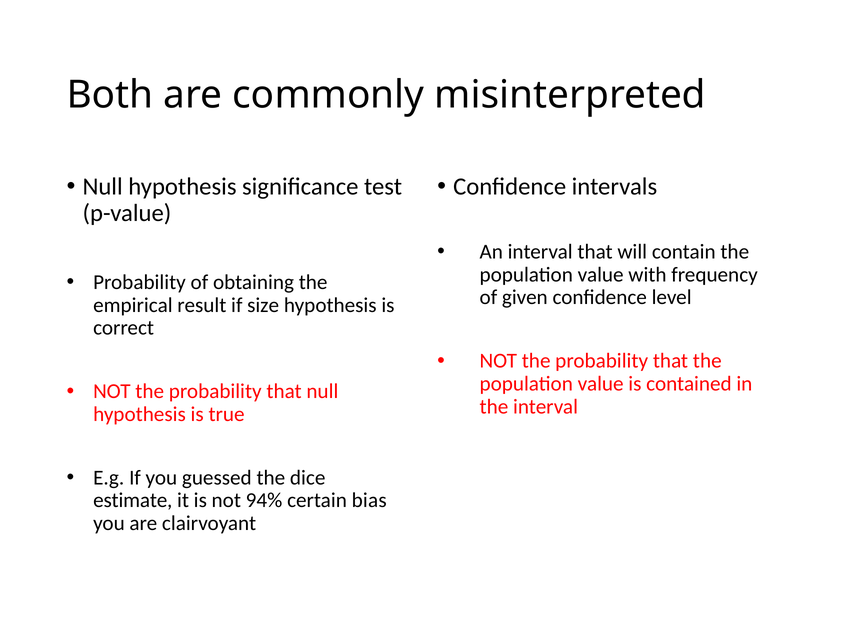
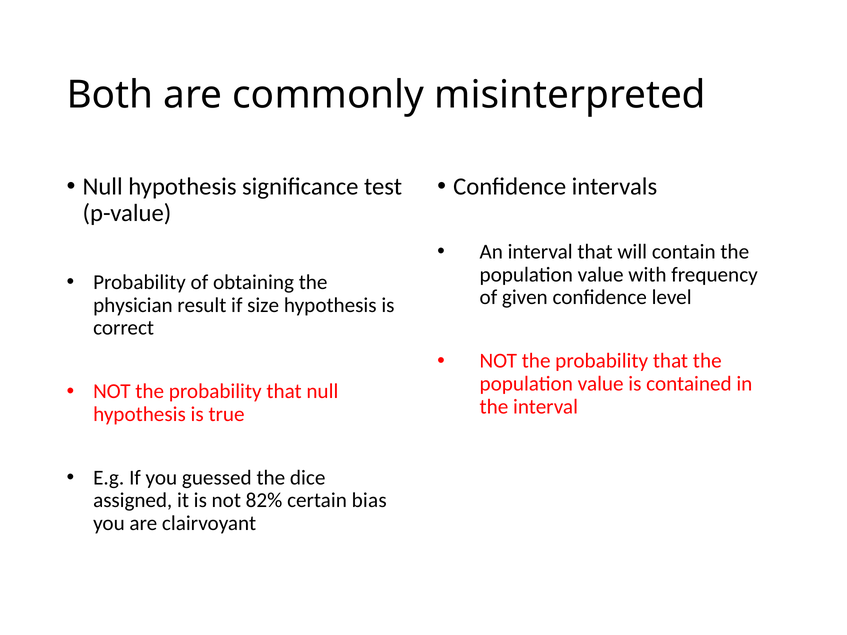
empirical: empirical -> physician (133, 305)
estimate: estimate -> assigned (133, 501)
94%: 94% -> 82% (264, 501)
